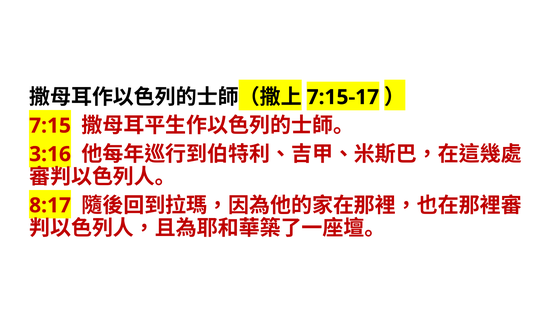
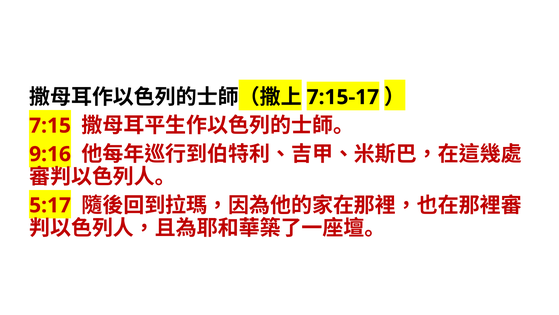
3:16: 3:16 -> 9:16 (50, 154)
8:17: 8:17 -> 5:17 (50, 205)
